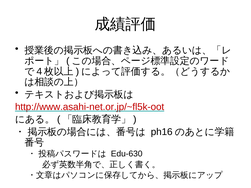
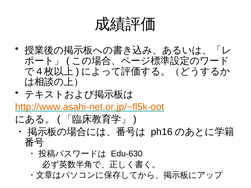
http://www.asahi-net.or.jp/~fl5k-oot colour: red -> orange (90, 107)
